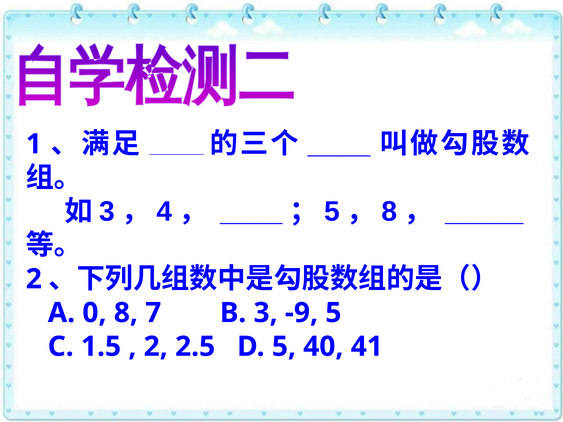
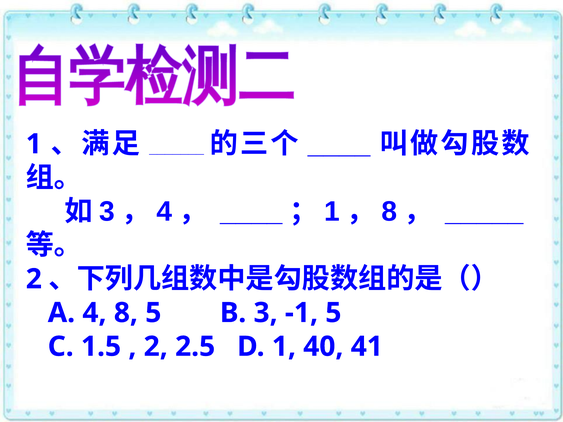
5: 5 -> 1 (332, 212)
A 0: 0 -> 4 (94, 313)
8 7: 7 -> 5 (153, 313)
-9: -9 -> -1 (301, 313)
D 5: 5 -> 1 (284, 347)
